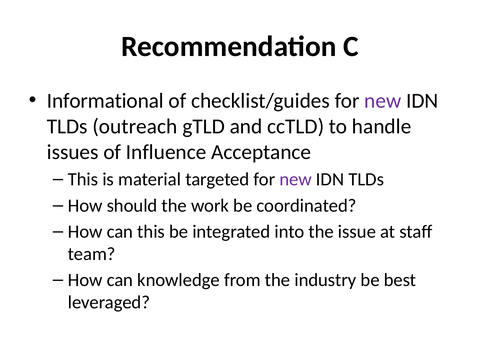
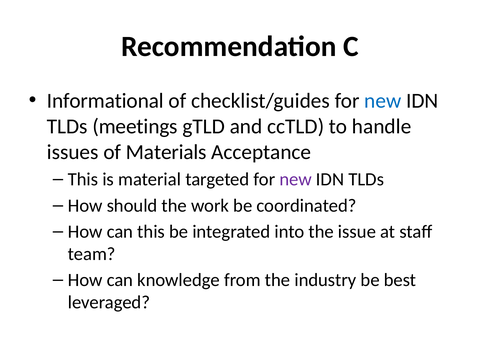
new colour: purple -> blue (383, 101)
outreach: outreach -> meetings (135, 126)
Influence: Influence -> Materials (166, 152)
